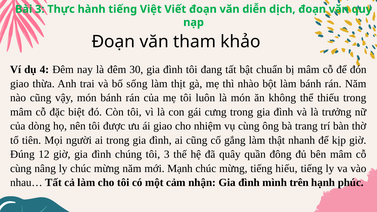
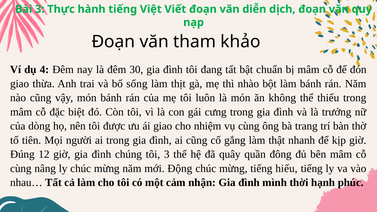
Mạnh: Mạnh -> Động (180, 168)
trên: trên -> thời (299, 183)
